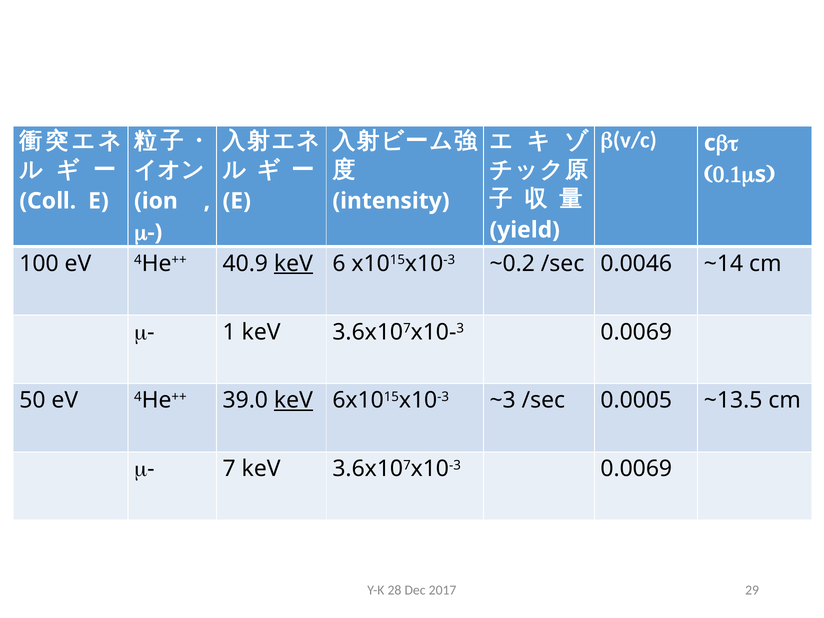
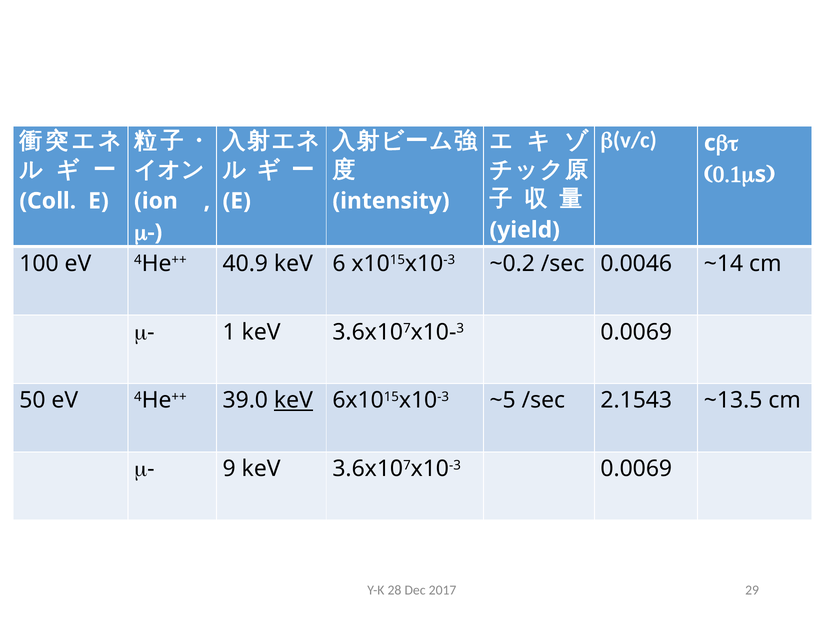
keV underline: present -> none (293, 264)
~3: ~3 -> ~5 (503, 400)
0.0005: 0.0005 -> 2.1543 (636, 400)
7: 7 -> 9 (229, 469)
